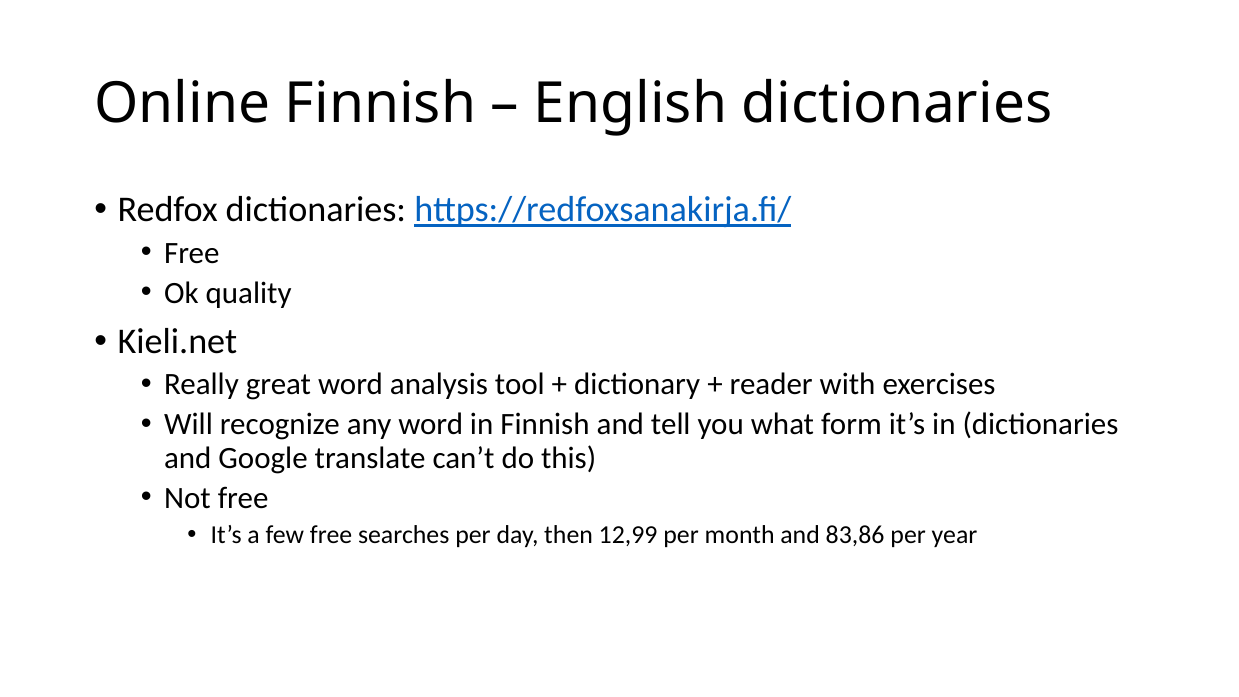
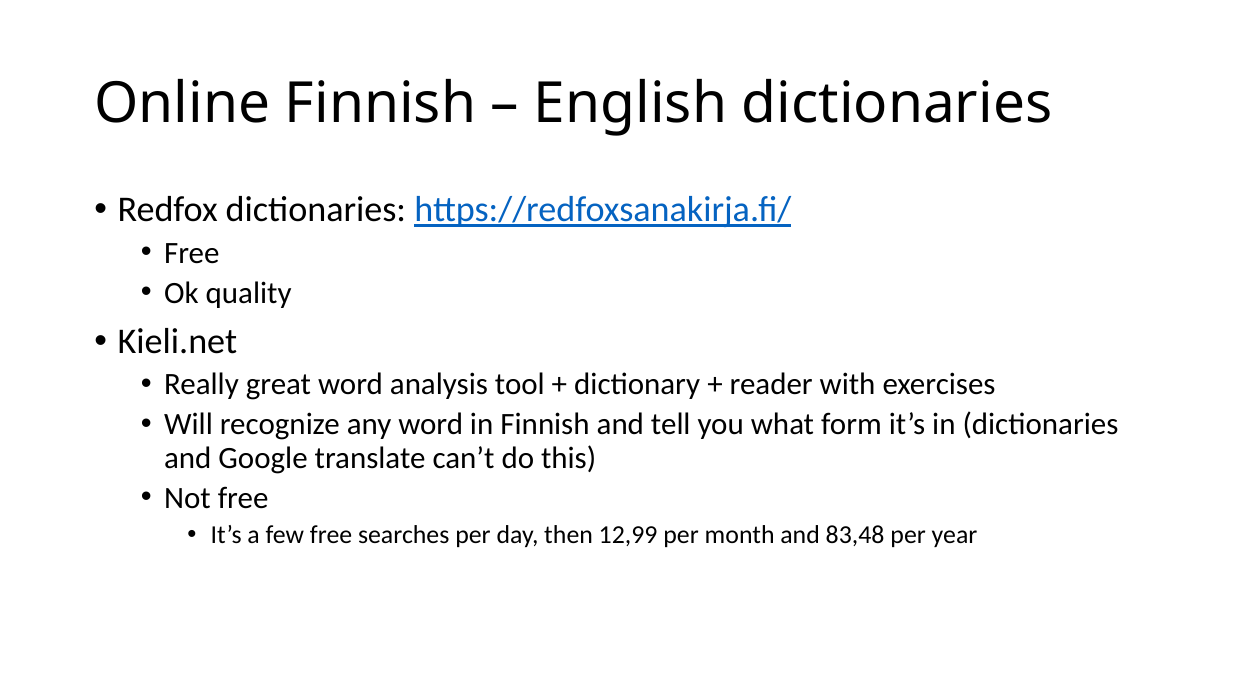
83,86: 83,86 -> 83,48 (855, 535)
